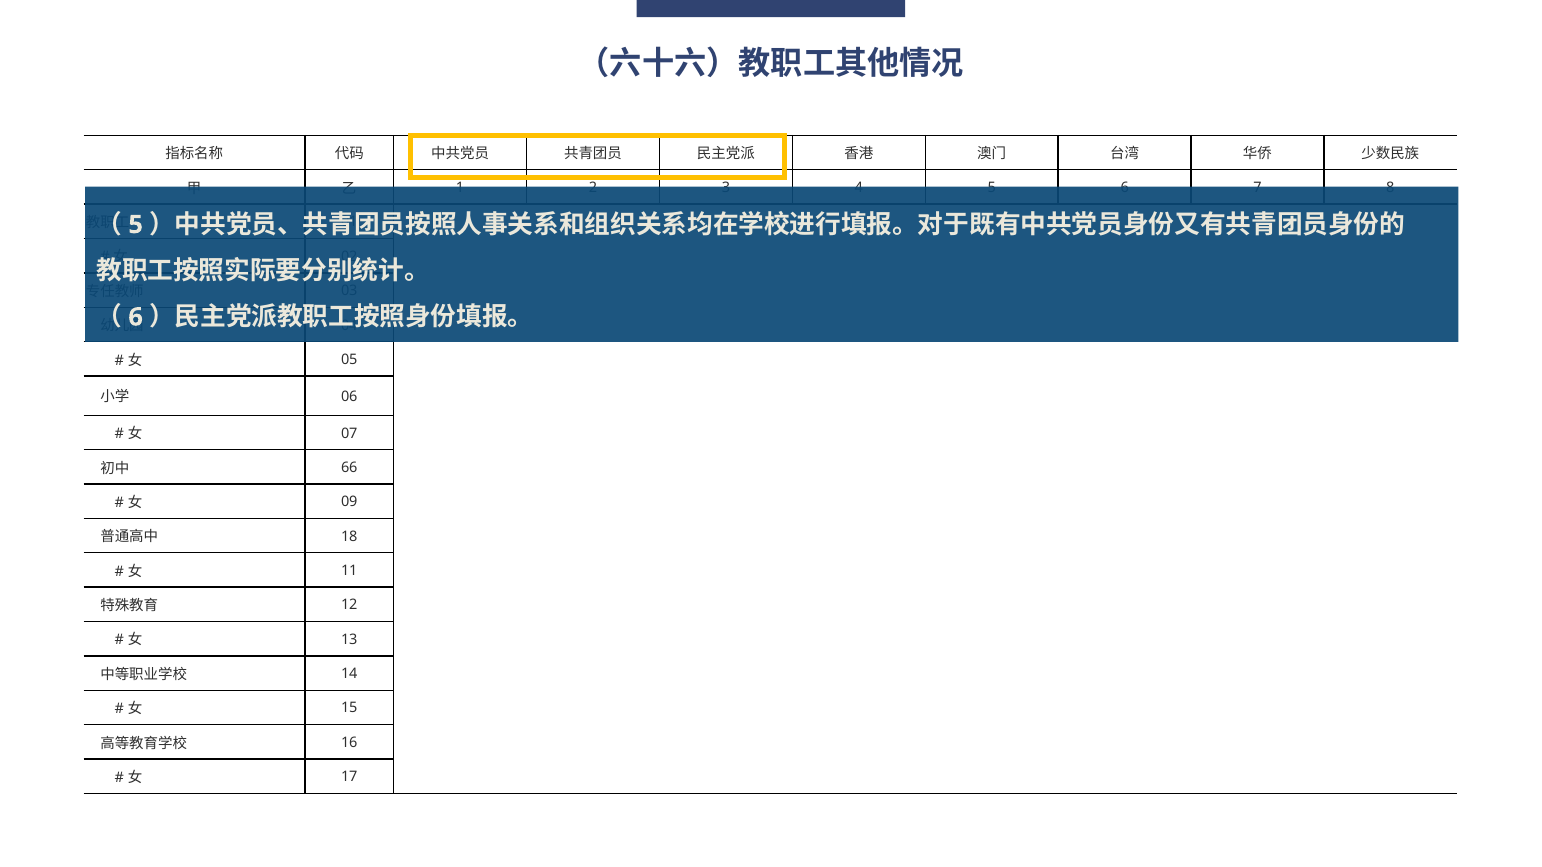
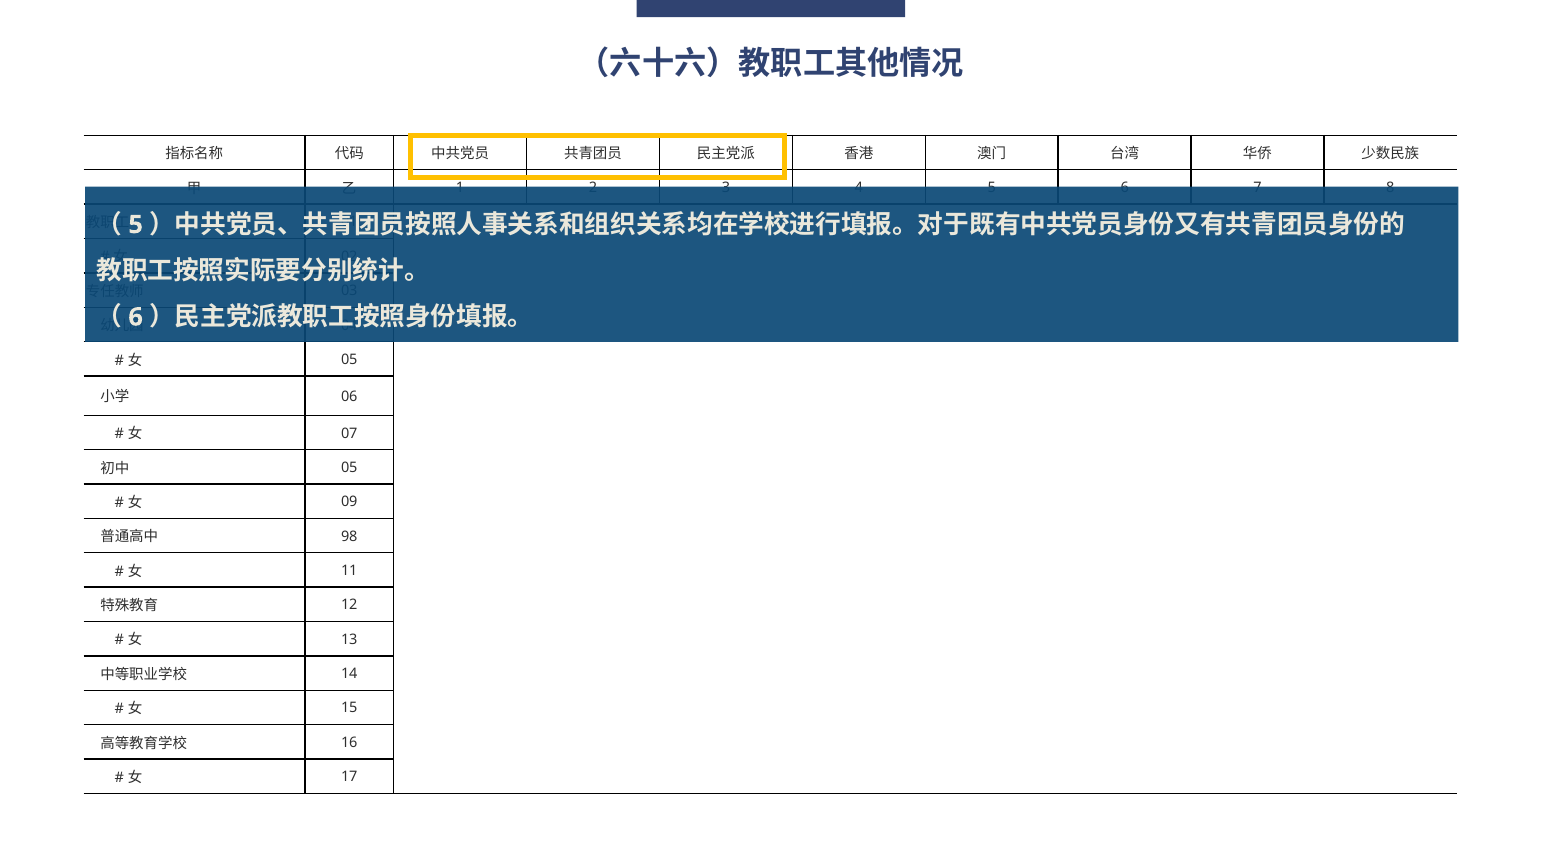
66: 66 -> 05 (349, 468)
18: 18 -> 98 (349, 537)
